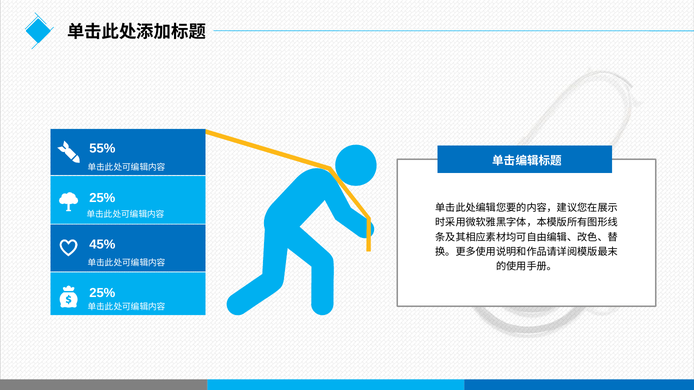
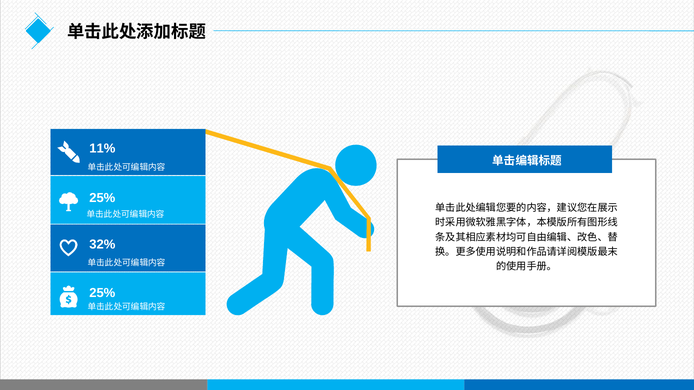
55%: 55% -> 11% (102, 149)
45%: 45% -> 32% (102, 245)
